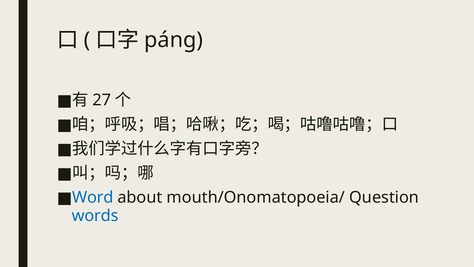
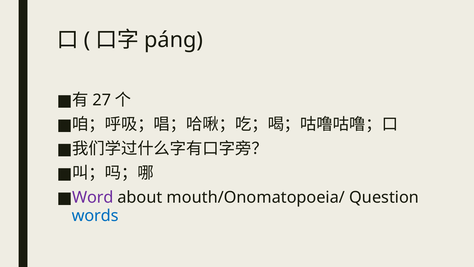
Word colour: blue -> purple (93, 197)
